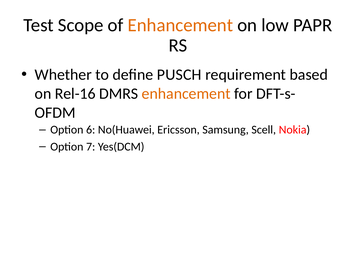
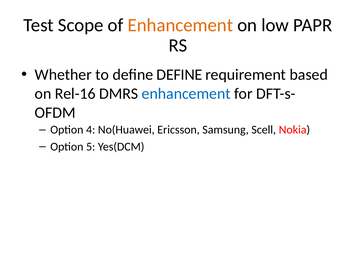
define PUSCH: PUSCH -> DEFINE (179, 75)
enhancement colour: orange -> blue (186, 94)
6: 6 -> 4 (91, 130)
7: 7 -> 5 (91, 147)
